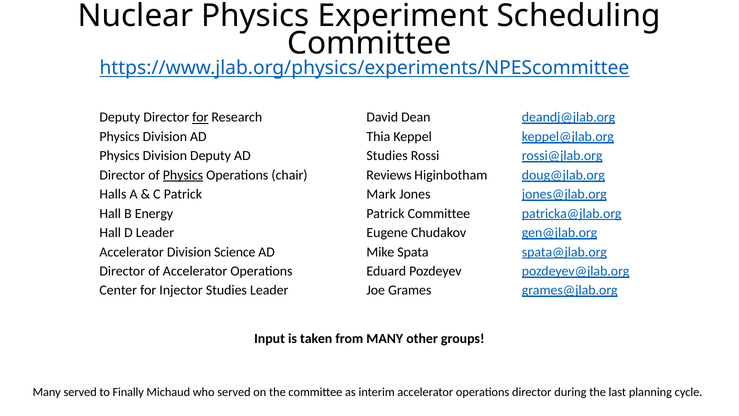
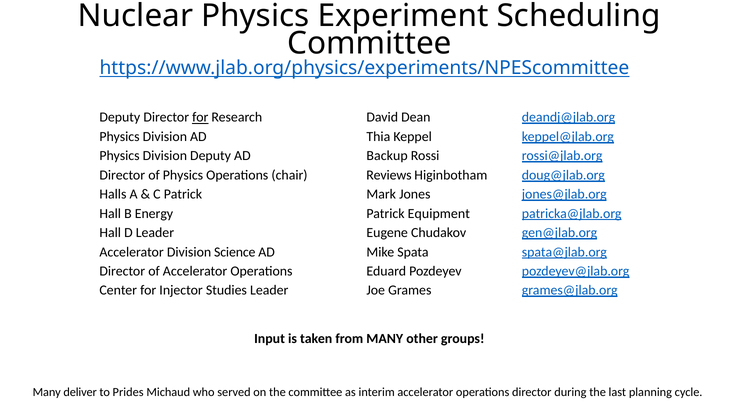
AD Studies: Studies -> Backup (387, 156)
Physics underline: present -> none (183, 175)
Patrick Committee: Committee -> Equipment (439, 213)
Many served: served -> deliver (80, 392)
Finally: Finally -> Prides (128, 392)
